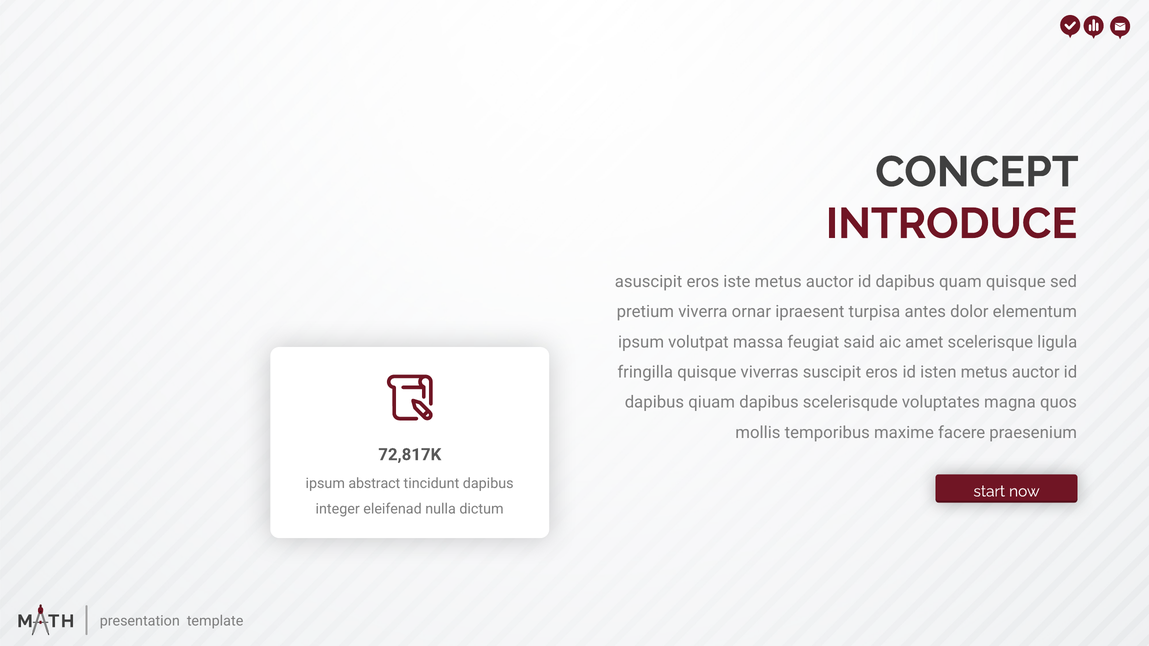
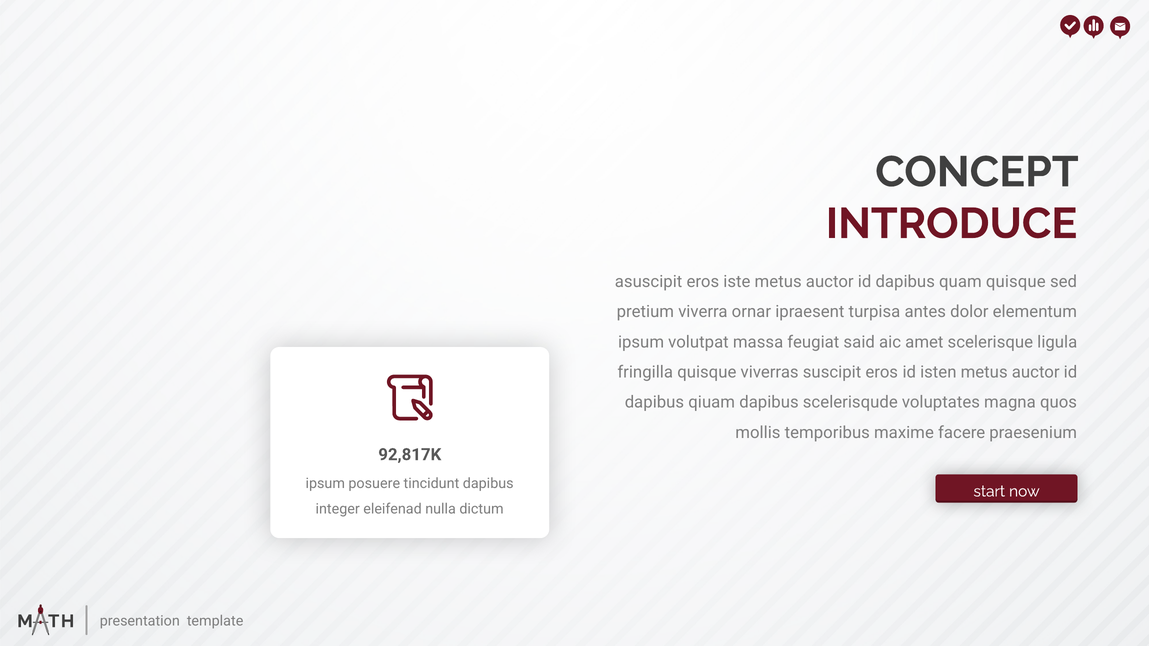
72,817K: 72,817K -> 92,817K (410, 455)
abstract: abstract -> posuere (374, 483)
